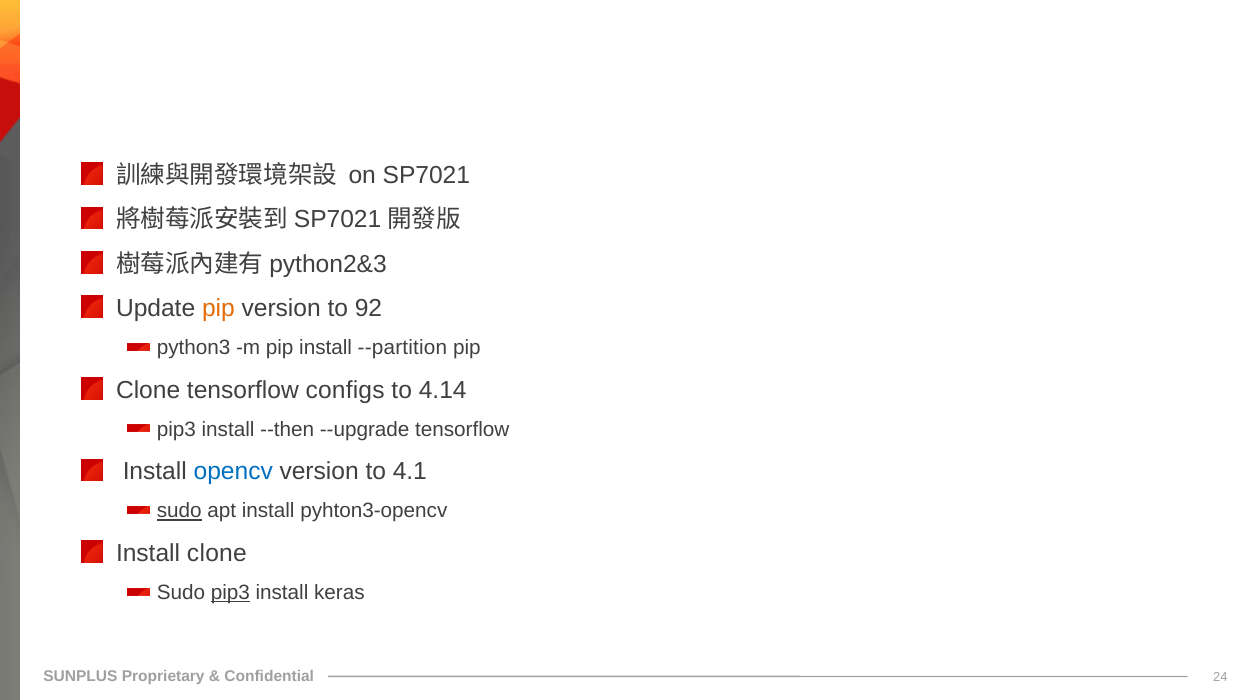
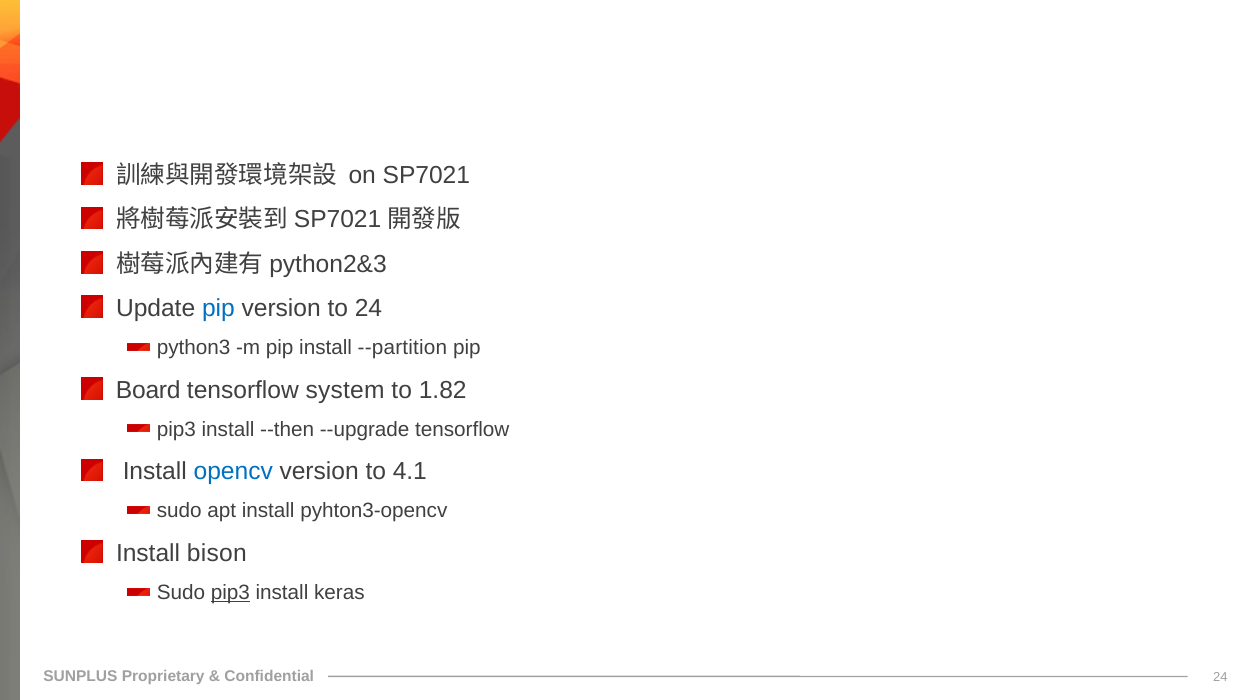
pip colour: orange -> blue (218, 308)
to 92: 92 -> 24 (368, 308)
Clone: Clone -> Board (148, 390)
configs: configs -> system (345, 390)
4.14: 4.14 -> 1.82 (443, 390)
sudo underline: present -> none (179, 511)
Install clone: clone -> bison (217, 553)
